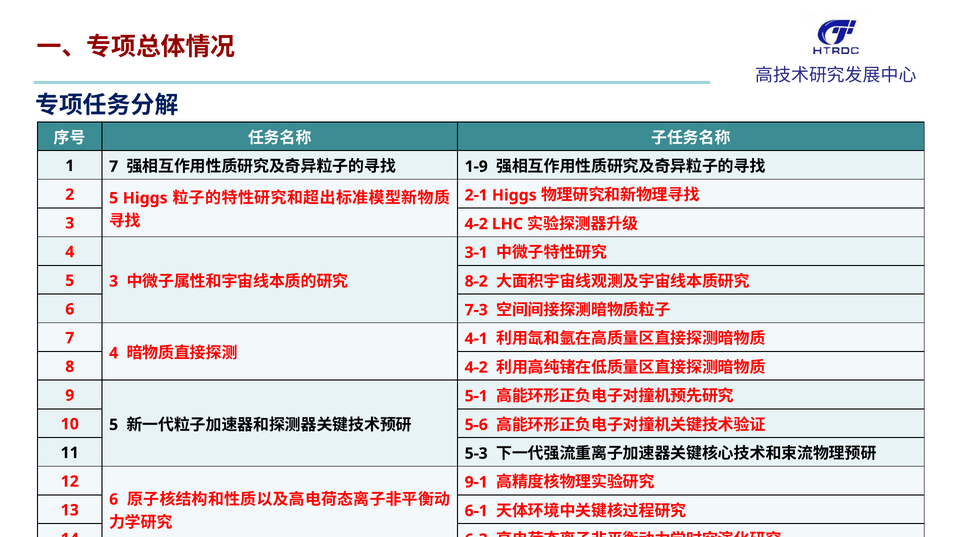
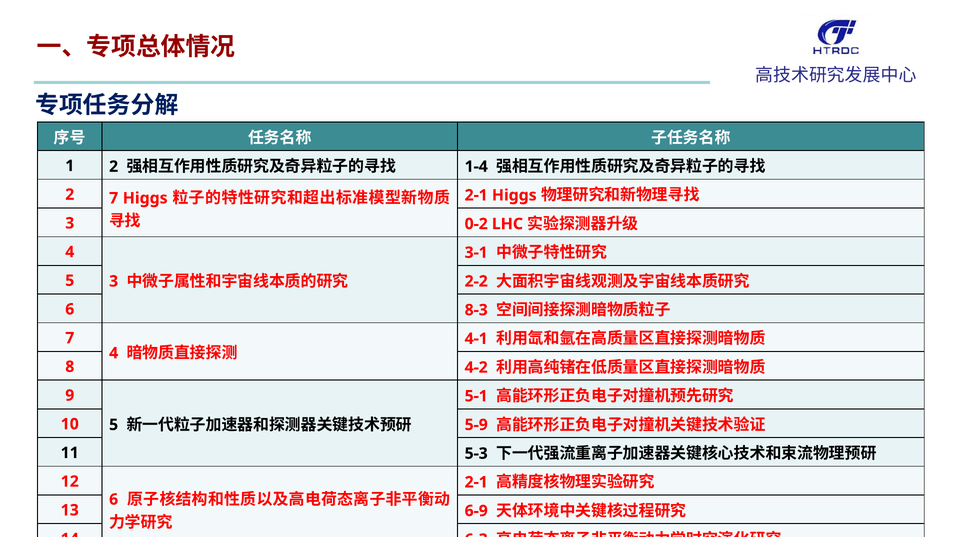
1 7: 7 -> 2 (114, 166)
1-9: 1-9 -> 1-4 (476, 166)
2 5: 5 -> 7 (114, 198)
3 4-2: 4-2 -> 0-2 (476, 224)
8-2: 8-2 -> 2-2 (476, 281)
7-3: 7-3 -> 8-3 (476, 310)
5-6: 5-6 -> 5-9 (476, 425)
9-1: 9-1 -> 2-1 (476, 482)
6-1: 6-1 -> 6-9 (476, 511)
